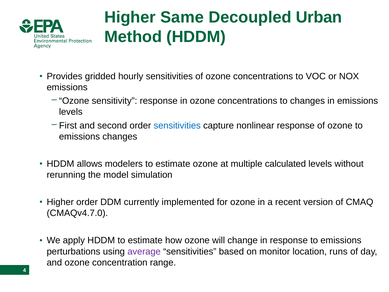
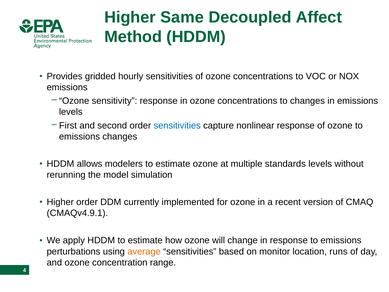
Urban: Urban -> Affect (319, 17)
calculated: calculated -> standards (285, 164)
CMAQv4.7.0: CMAQv4.7.0 -> CMAQv4.9.1 (77, 213)
average colour: purple -> orange (144, 251)
